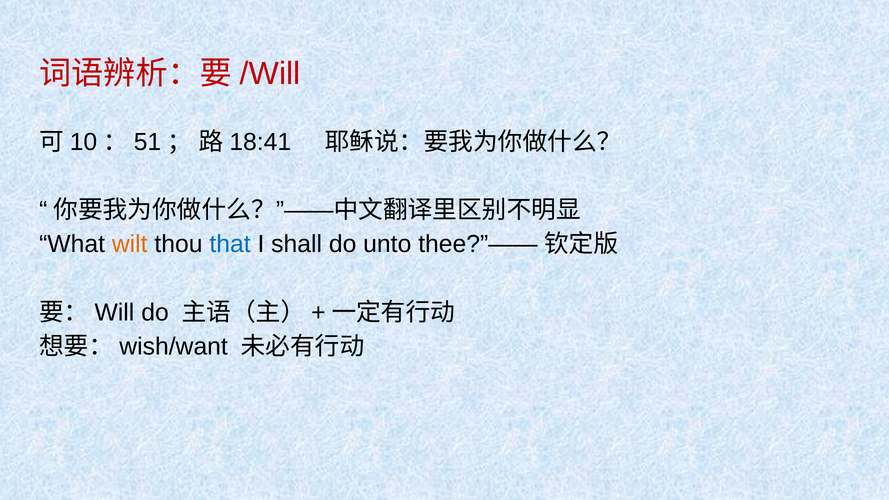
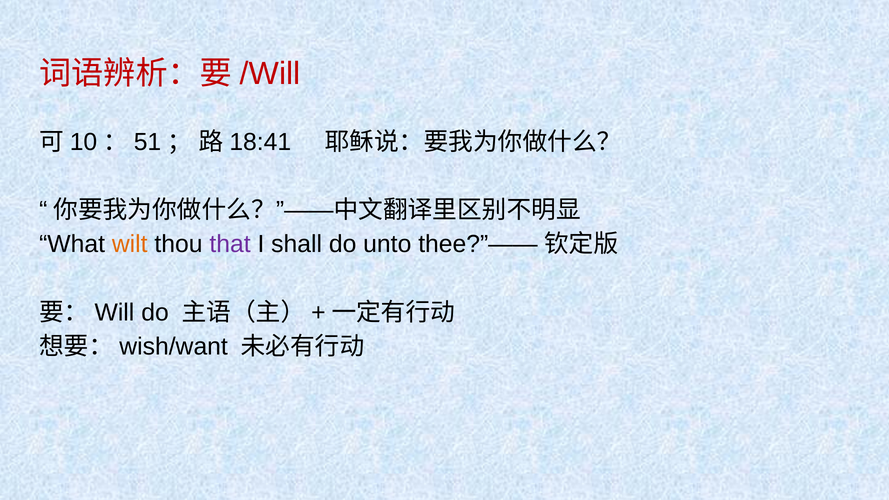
that colour: blue -> purple (230, 244)
